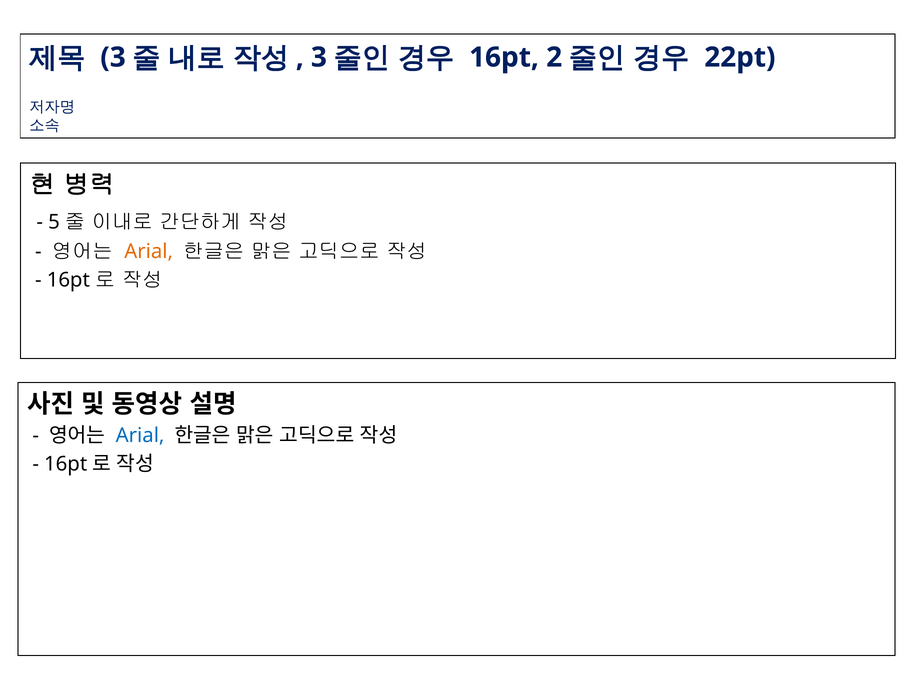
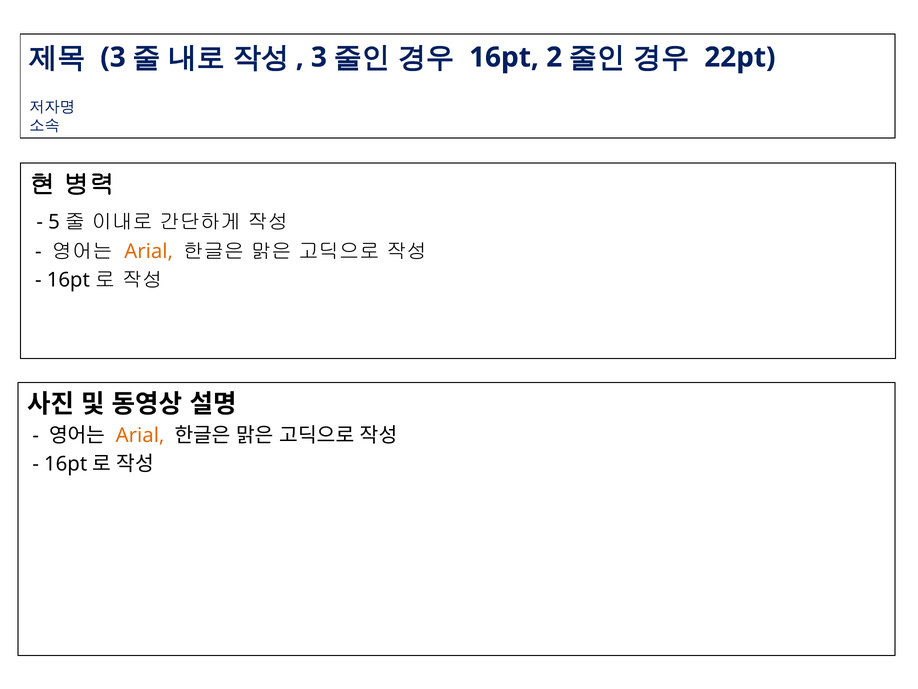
Arial colour: blue -> orange (140, 435)
